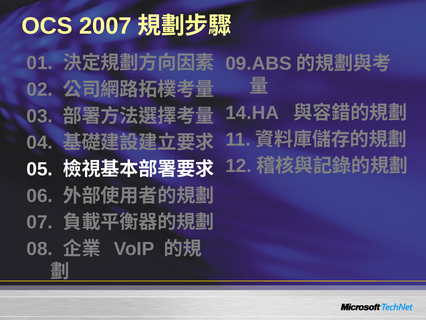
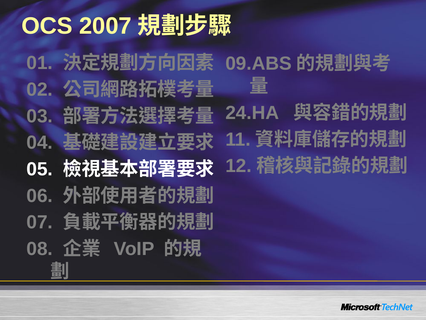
14.HA: 14.HA -> 24.HA (252, 113)
